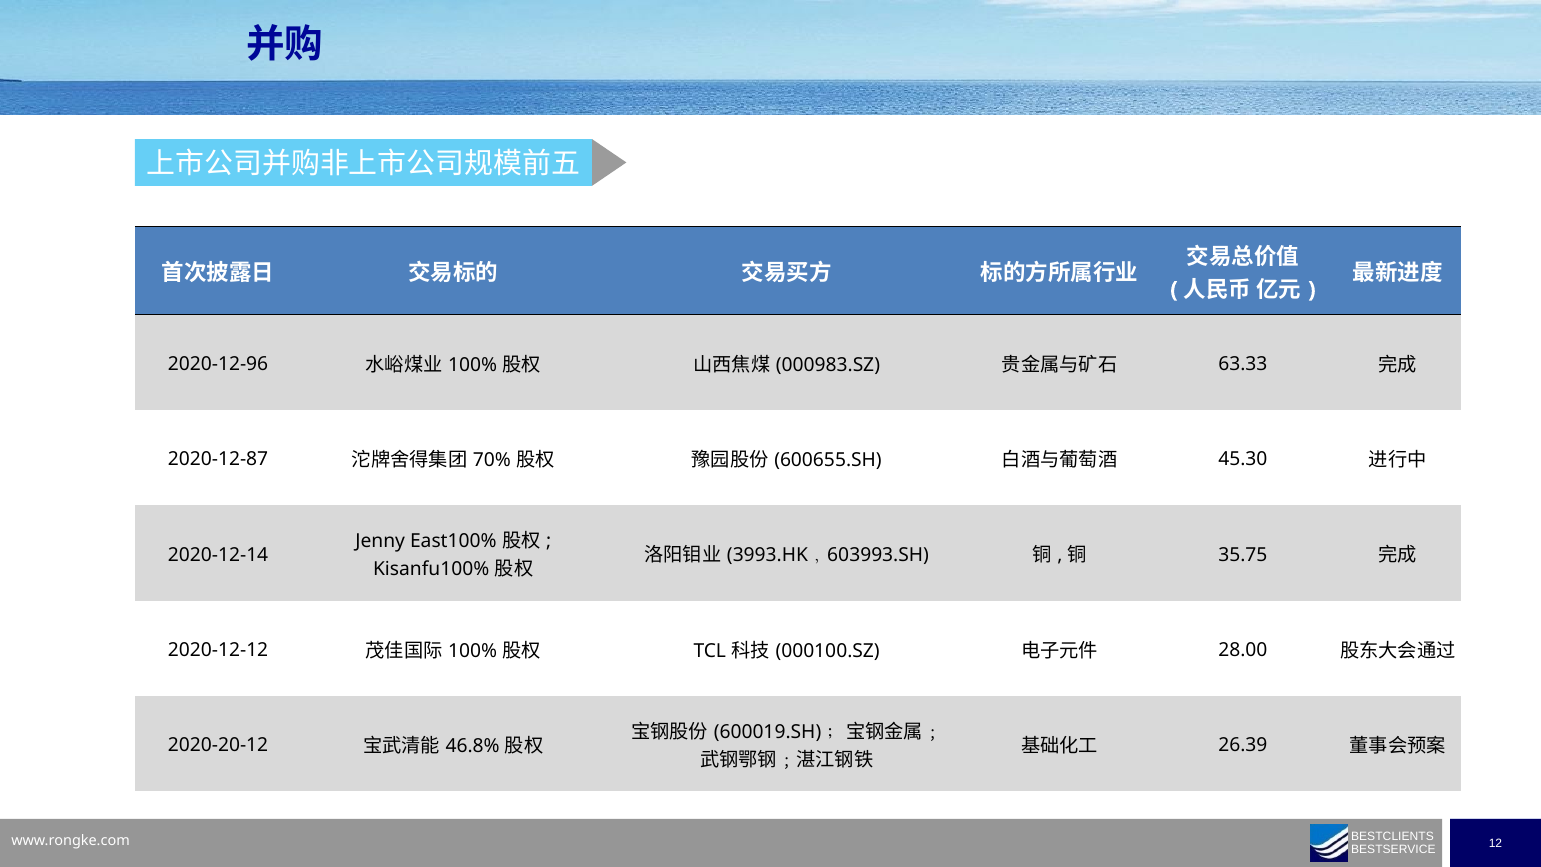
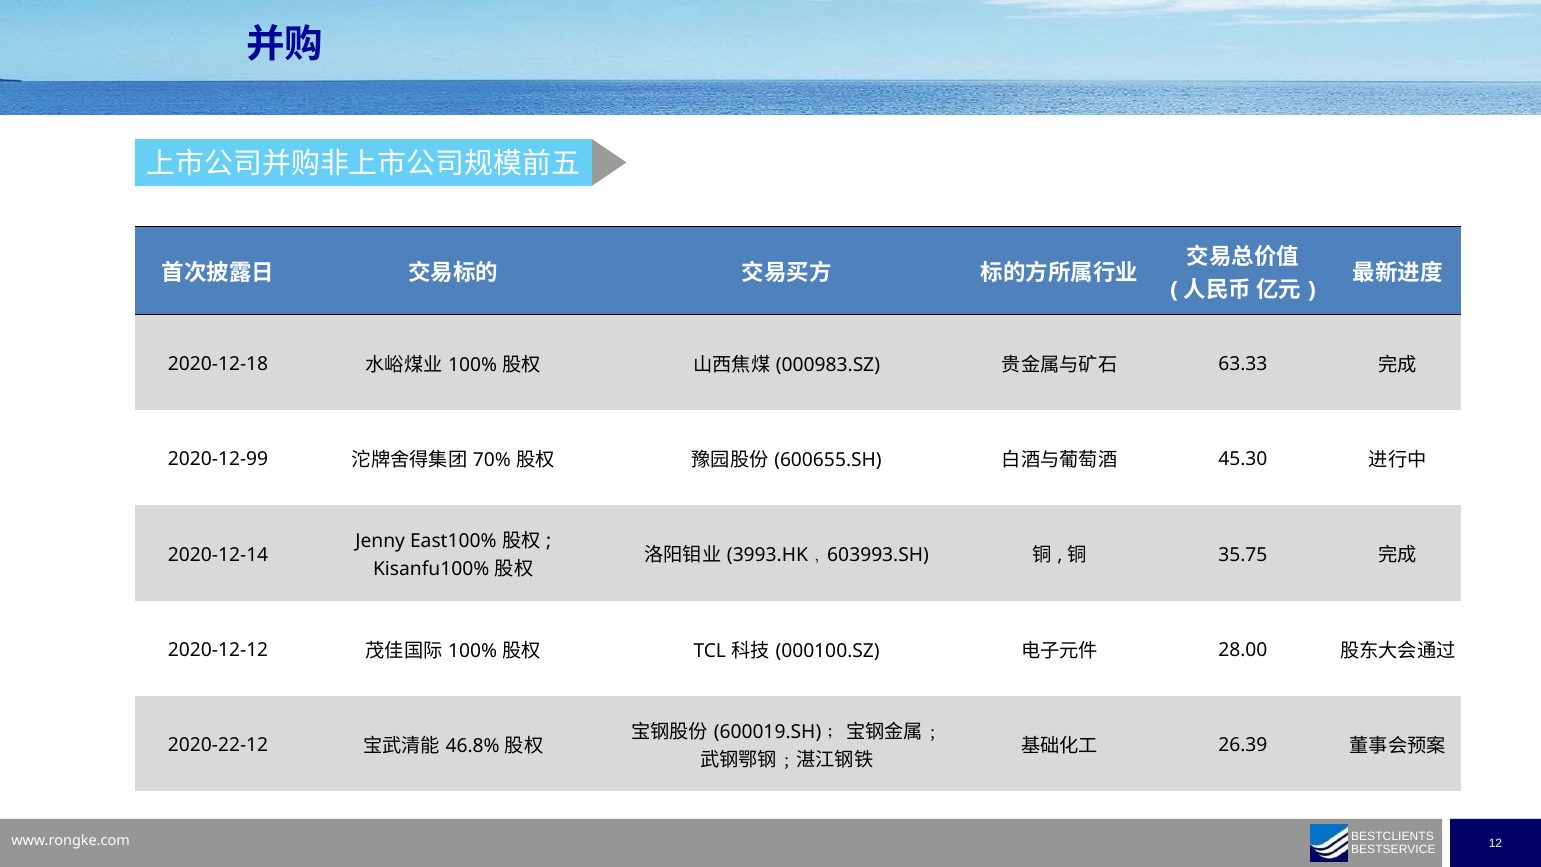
2020-12-96: 2020-12-96 -> 2020-12-18 (218, 364)
2020-12-87: 2020-12-87 -> 2020-12-99 (218, 459)
2020-20-12: 2020-20-12 -> 2020-22-12 (218, 745)
